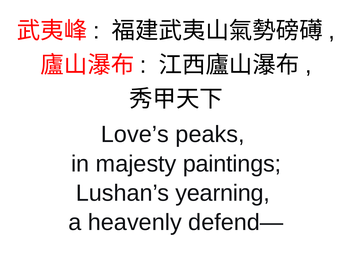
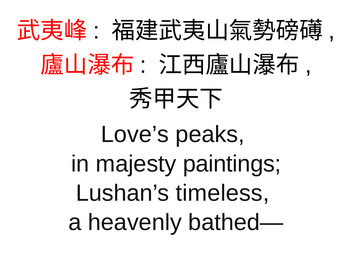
yearning: yearning -> timeless (223, 193)
defend—: defend— -> bathed— (236, 222)
